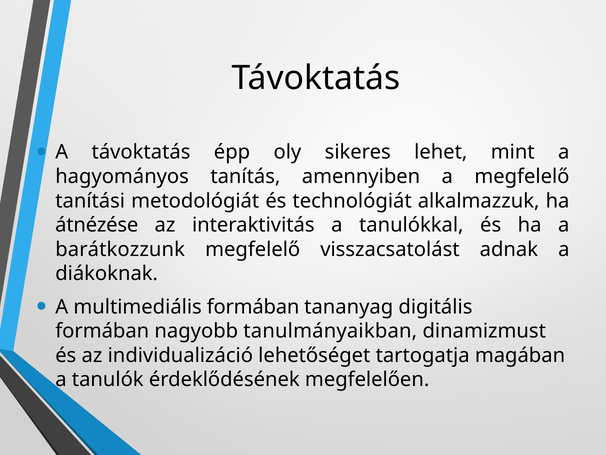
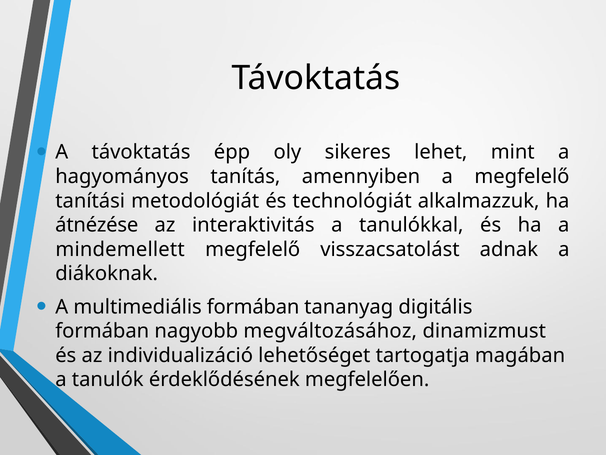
barátkozzunk: barátkozzunk -> mindemellett (120, 249)
tanulmányaikban: tanulmányaikban -> megváltozásához (330, 331)
